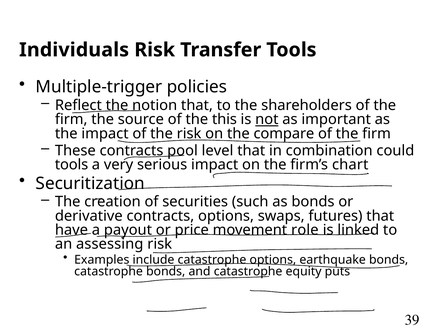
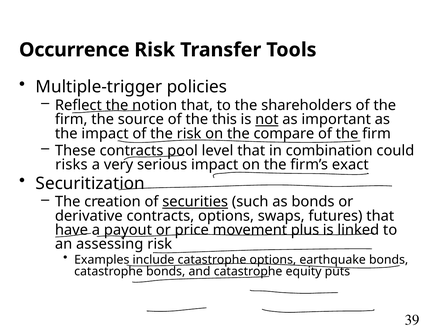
Individuals: Individuals -> Occurrence (74, 50)
tools: tools -> risks (71, 165)
chart: chart -> exact (350, 165)
securities underline: none -> present (195, 202)
role: role -> plus (305, 230)
